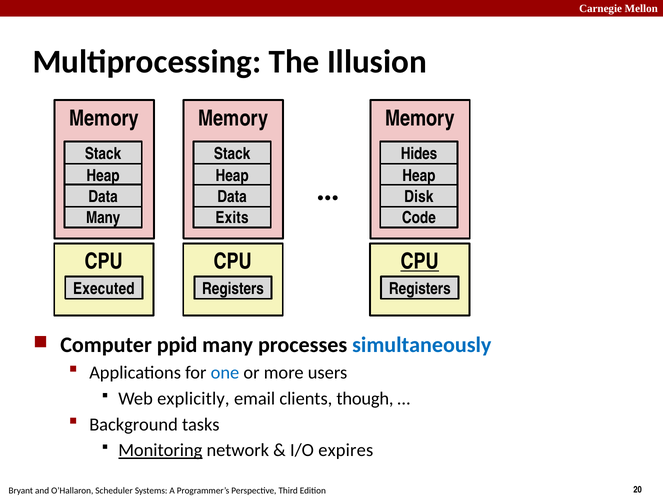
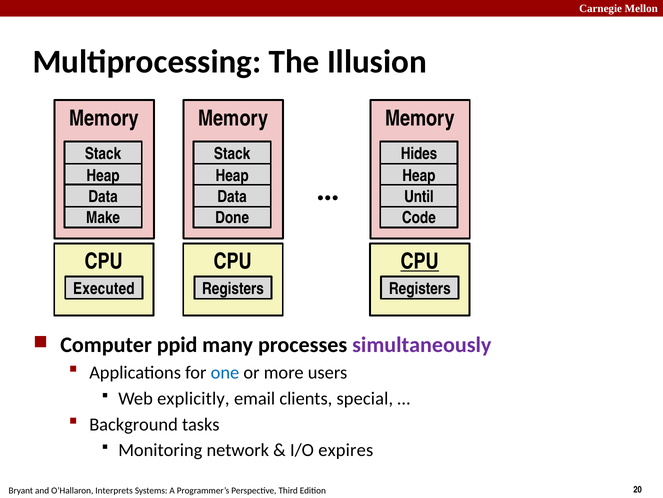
Disk: Disk -> Until (419, 197)
Many: Many -> Make (103, 217)
Exits: Exits -> Done (232, 217)
simultaneously colour: blue -> purple (422, 345)
though: though -> special (365, 398)
Monitoring underline: present -> none (160, 450)
Scheduler: Scheduler -> Interprets (114, 490)
